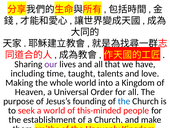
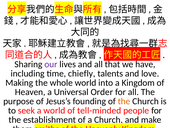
taught: taught -> chiefly (82, 73)
the colour: blue -> orange (124, 101)
this-minded: this-minded -> tell-minded (99, 110)
